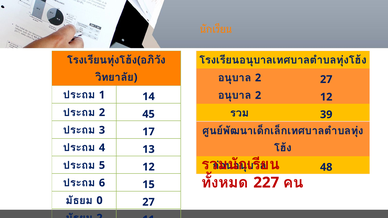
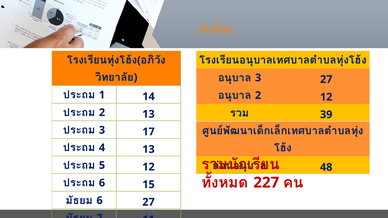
2: 2 -> 3 (258, 78)
2 45: 45 -> 13 (149, 114)
0: 0 -> 6 (100, 201)
